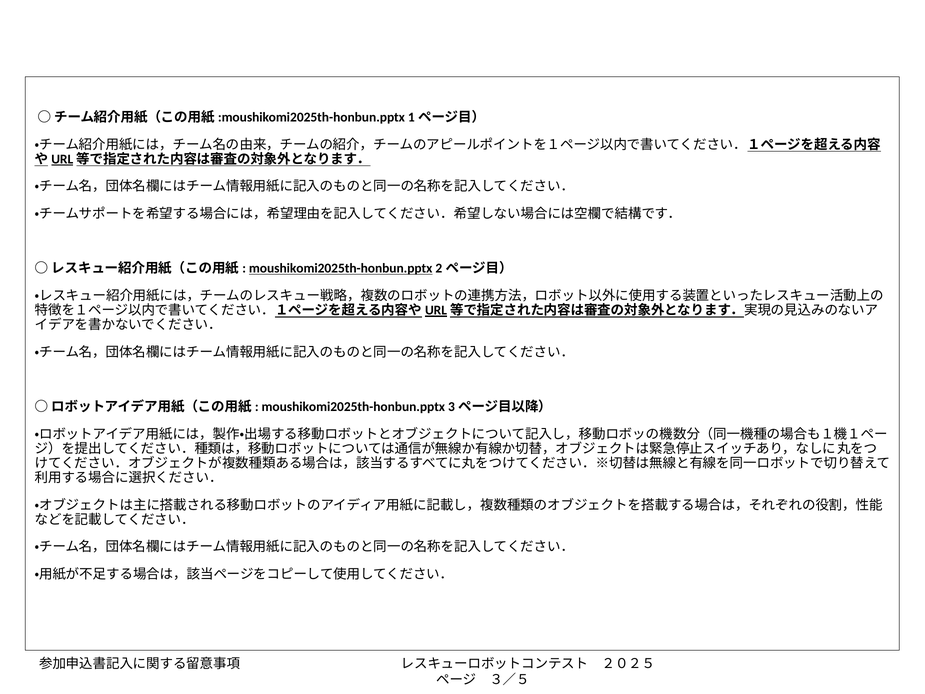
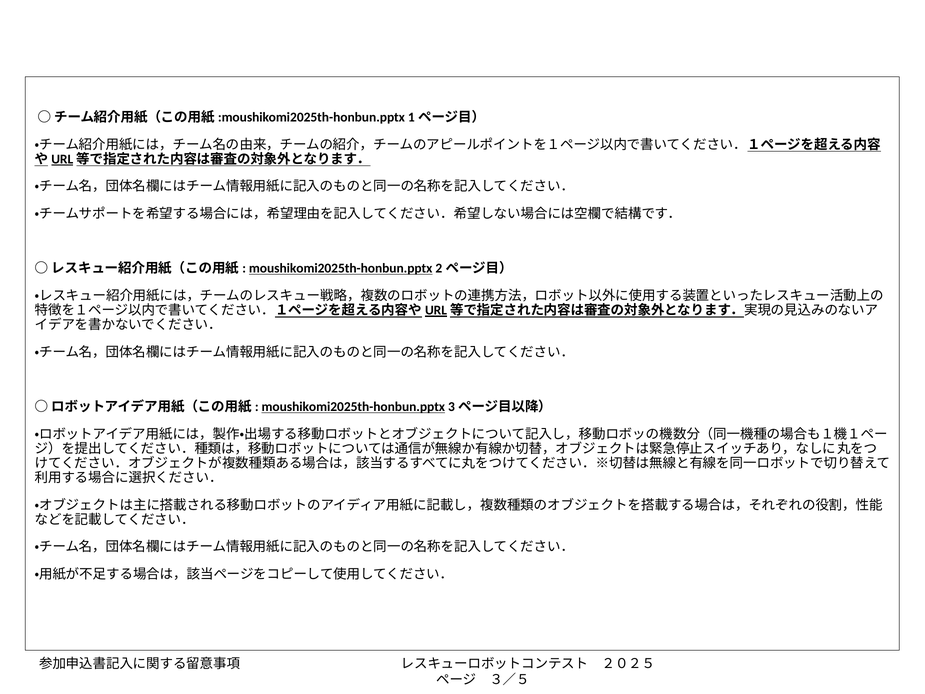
moushikomi2025th-honbun.pptx underline: none -> present (353, 407)
